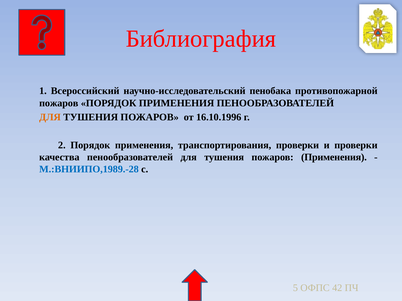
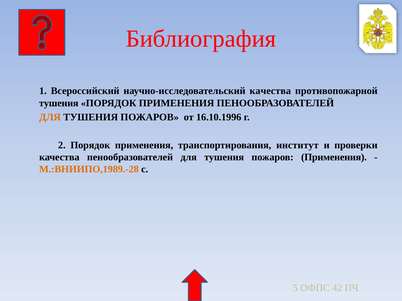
научно-исследовательский пенобака: пенобака -> качества (270, 91)
пожаров: пожаров -> тушения (59, 103)
транспортирования проверки: проверки -> институт (297, 145)
М.:ВНИИПО,1989.-28 colour: blue -> orange (89, 170)
